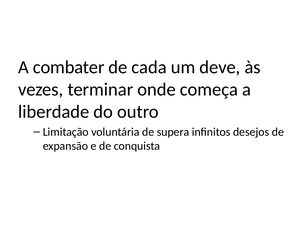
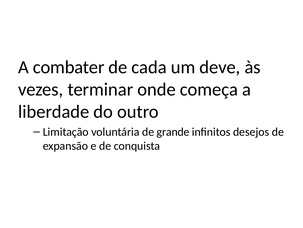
supera: supera -> grande (173, 131)
